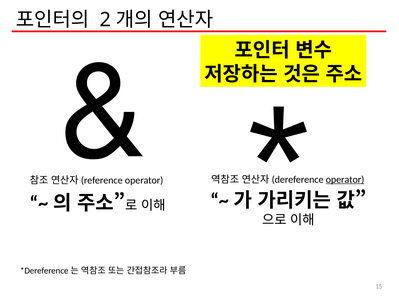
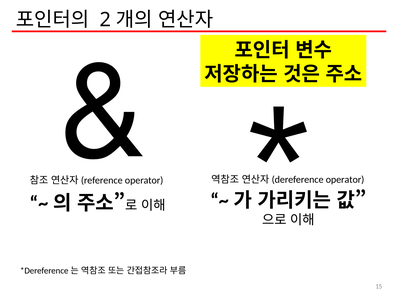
operator underline: present -> none (345, 179)
